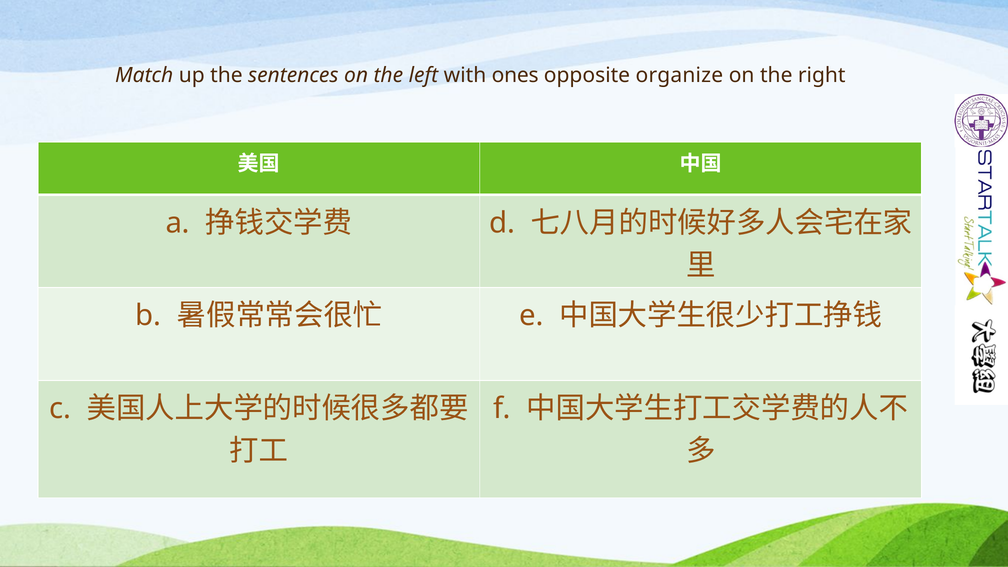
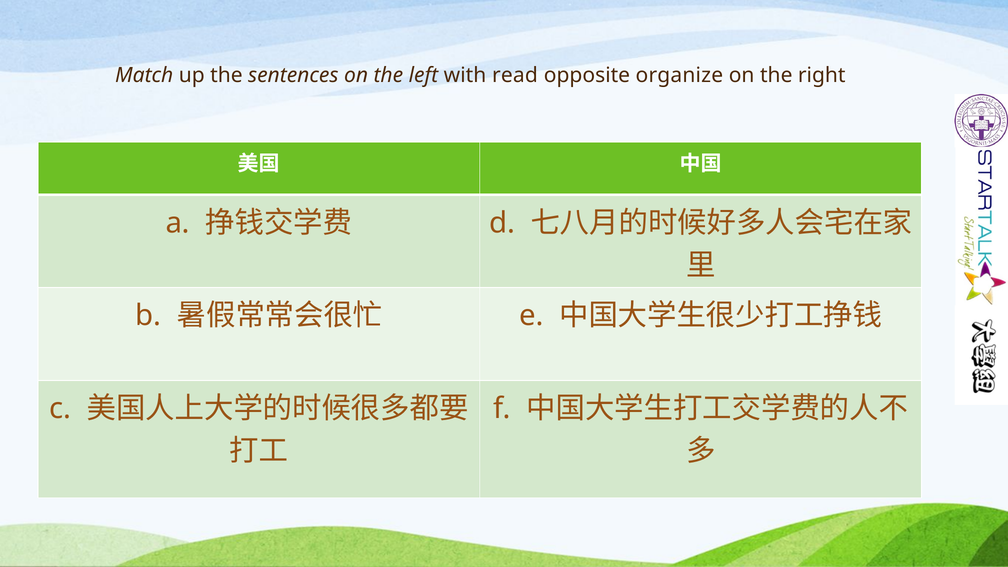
ones: ones -> read (515, 75)
